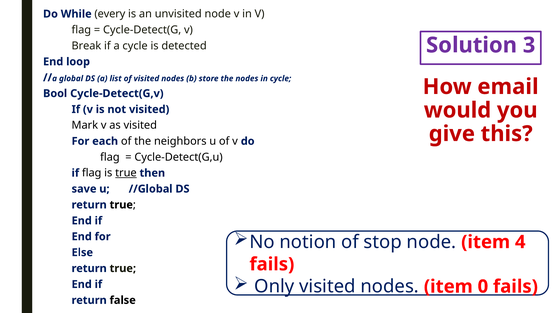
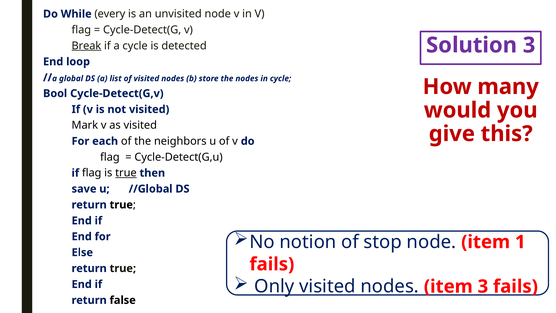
Break underline: none -> present (86, 46)
email: email -> many (508, 87)
4: 4 -> 1 (520, 242)
item 0: 0 -> 3 (483, 286)
